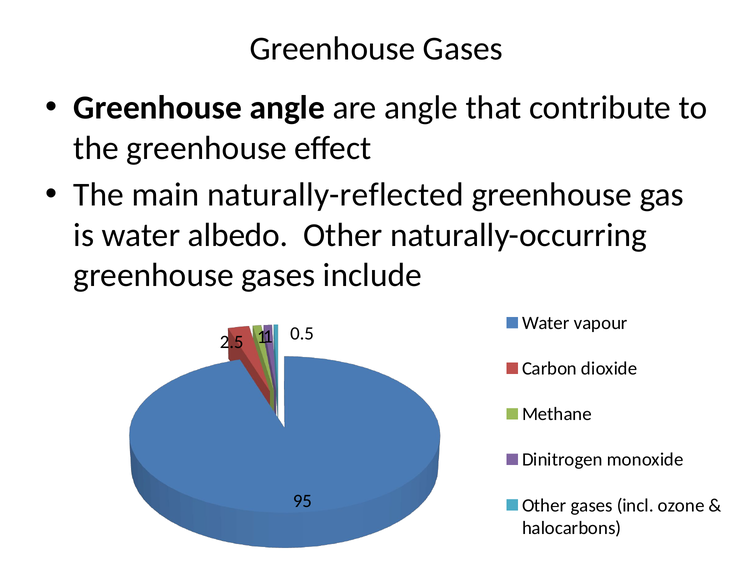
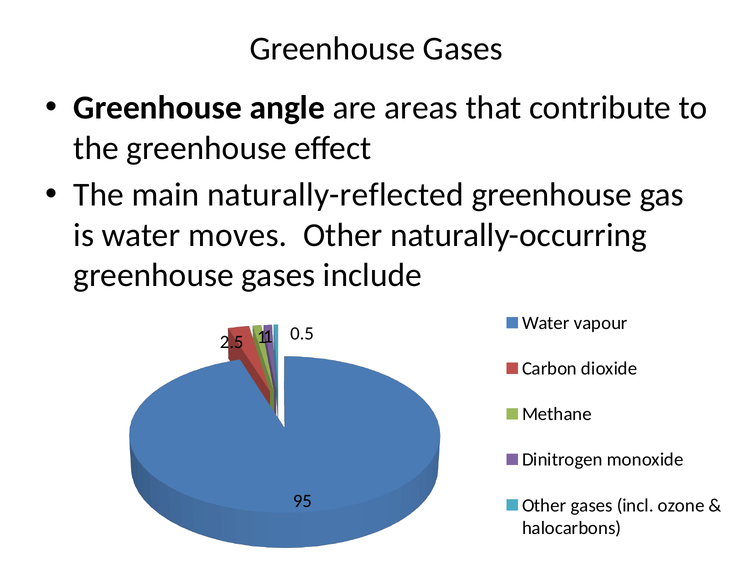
are angle: angle -> areas (421, 108)
albedo: albedo -> moves (238, 235)
